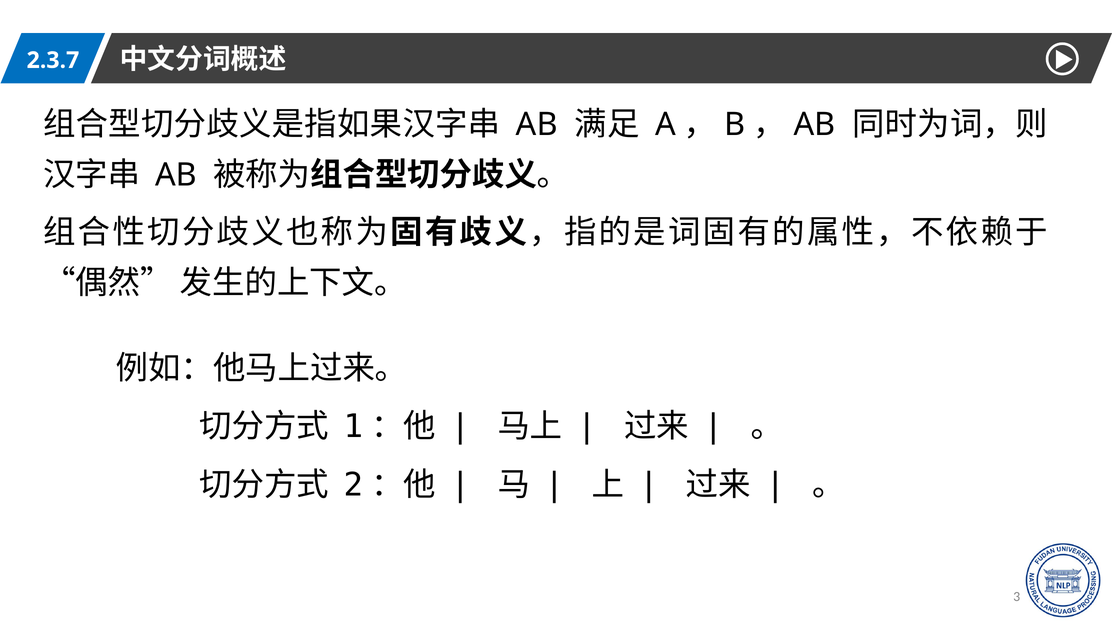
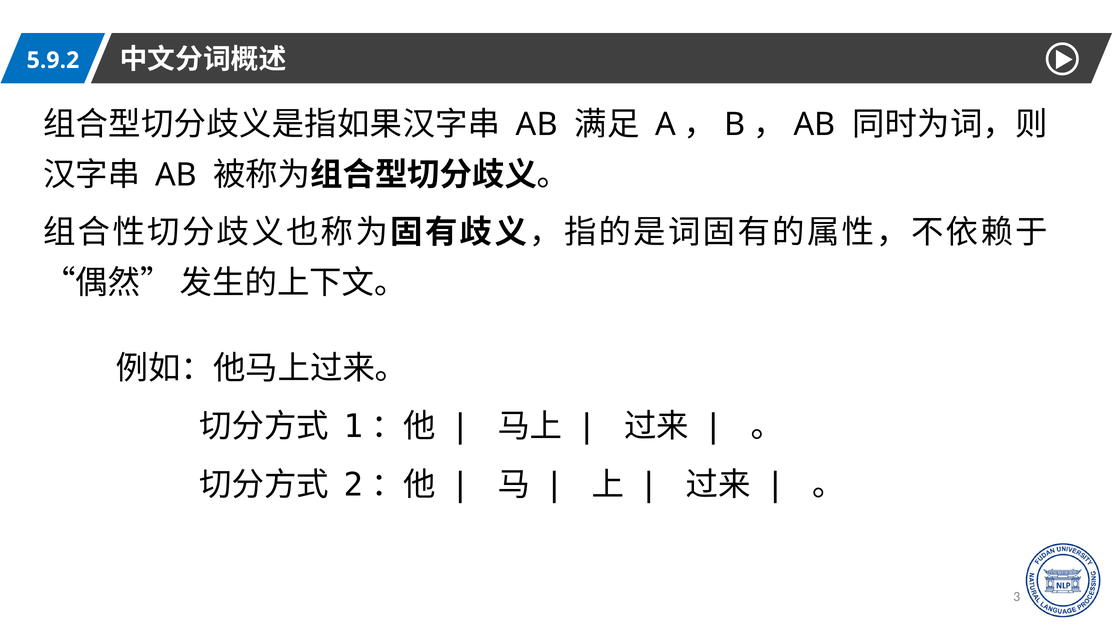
2.3.7: 2.3.7 -> 5.9.2 (53, 60)
